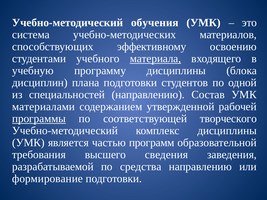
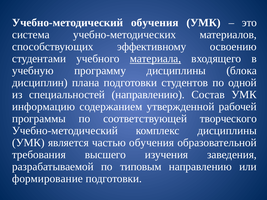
материалами: материалами -> информацию (44, 107)
программы underline: present -> none (39, 119)
частью программ: программ -> обучения (152, 143)
сведения: сведения -> изучения (166, 155)
средства: средства -> типовым (141, 167)
